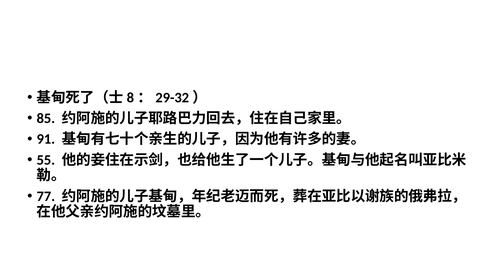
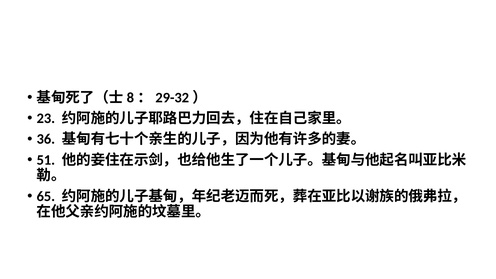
85: 85 -> 23 (46, 118)
91: 91 -> 36 (46, 139)
55: 55 -> 51 (46, 160)
77: 77 -> 65 (46, 196)
